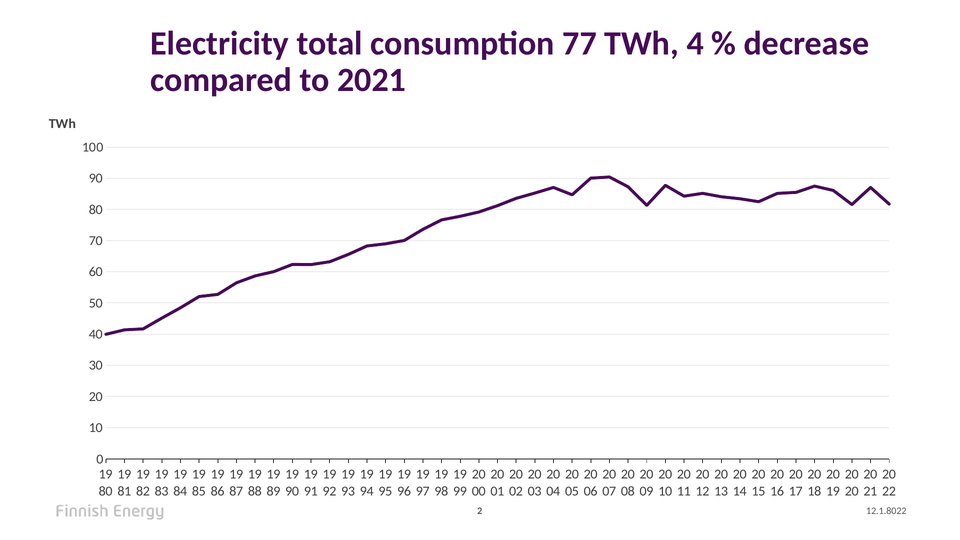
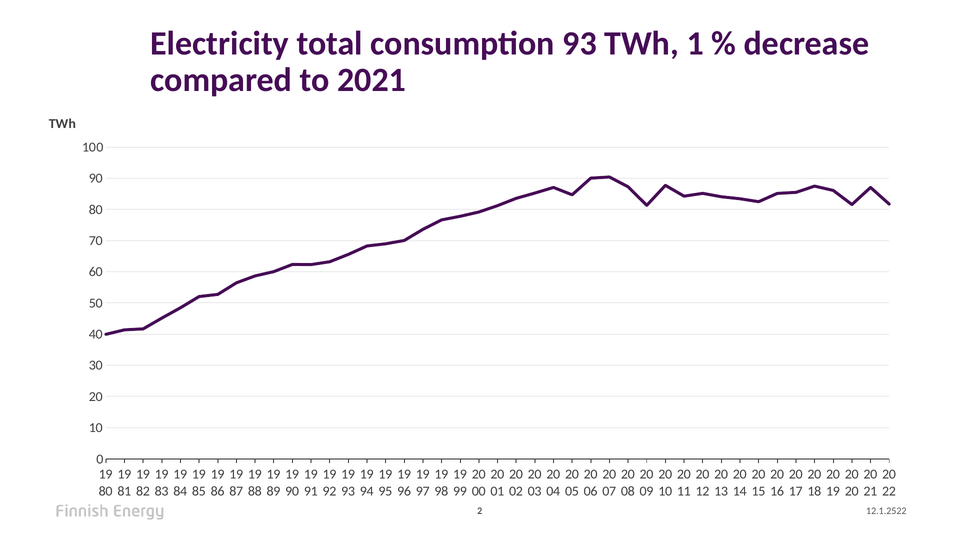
consumption 77: 77 -> 93 (580, 44)
4: 4 -> 1 (695, 44)
12.1.8022: 12.1.8022 -> 12.1.2522 (886, 511)
